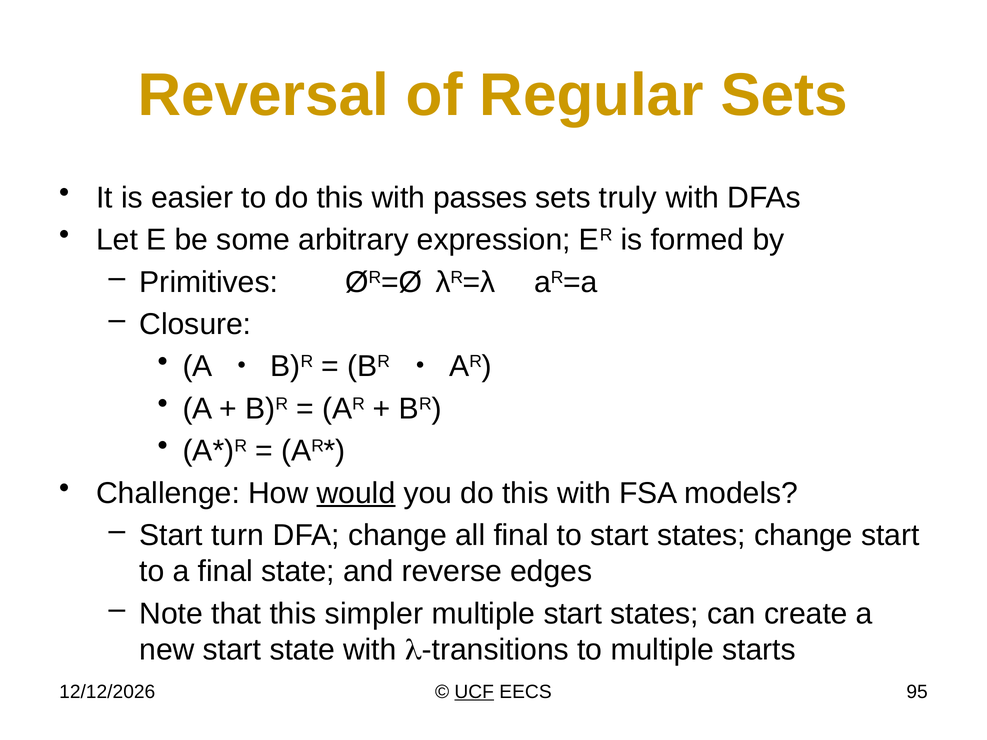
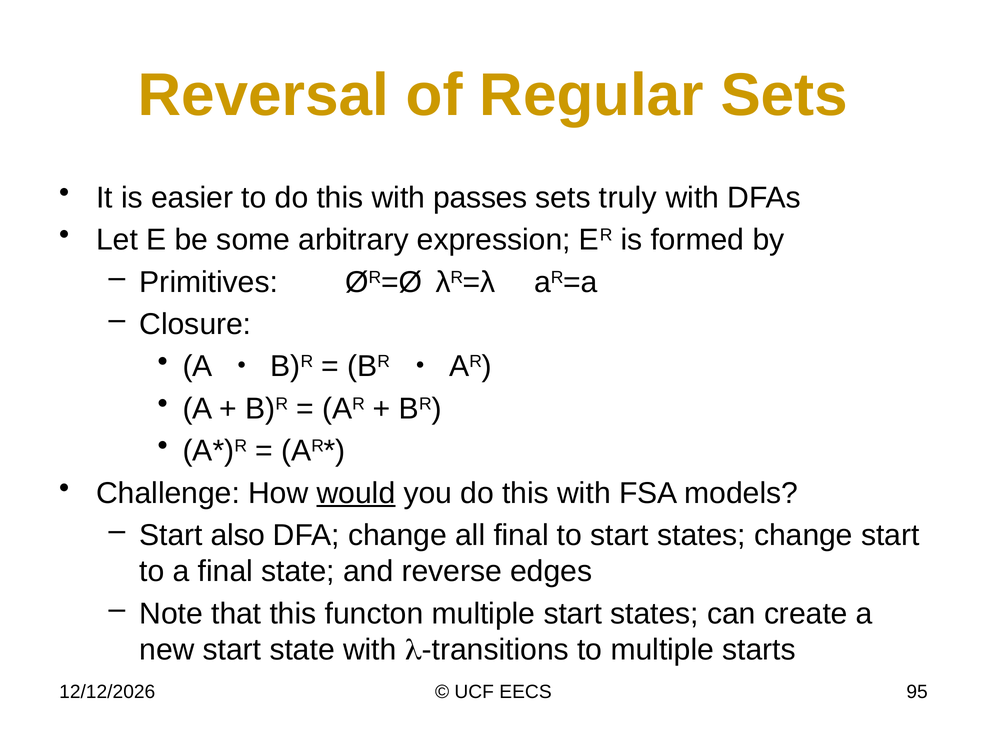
turn: turn -> also (238, 535)
simpler: simpler -> functon (374, 614)
UCF underline: present -> none (474, 692)
